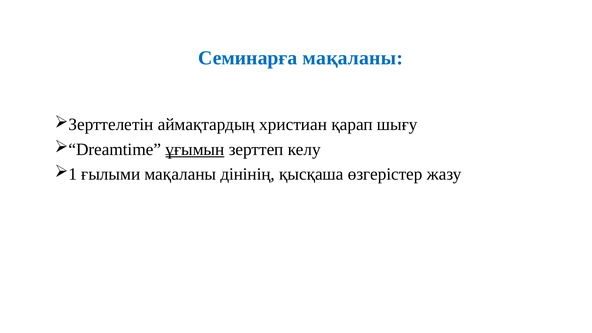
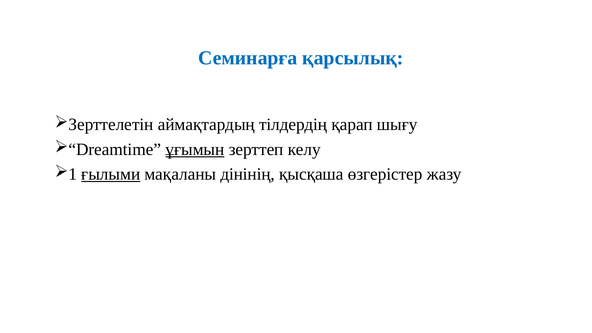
Семинарға мақаланы: мақаланы -> қарсылық (353, 58)
христиан: христиан -> тілдердің (293, 125)
ғылыми underline: none -> present (111, 174)
